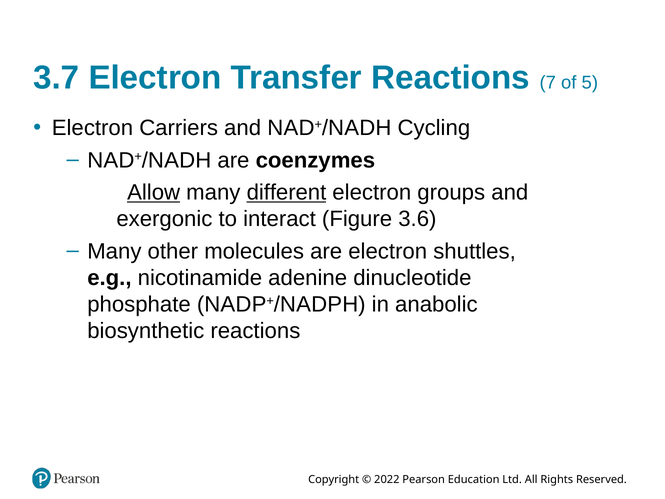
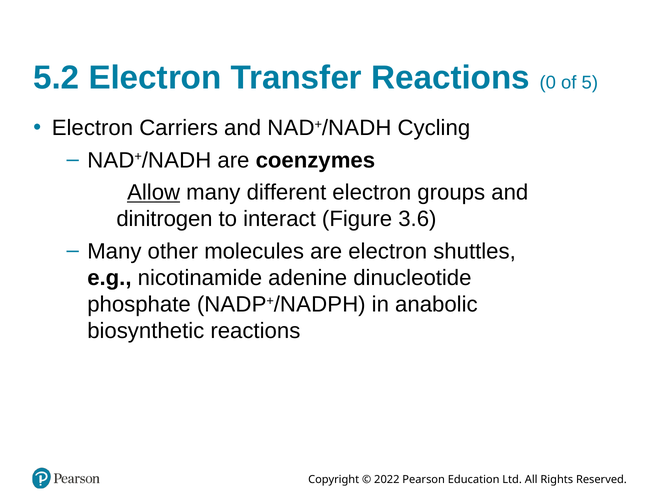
3.7: 3.7 -> 5.2 (56, 78)
7: 7 -> 0 (548, 83)
different underline: present -> none (286, 192)
exergonic: exergonic -> dinitrogen (164, 219)
